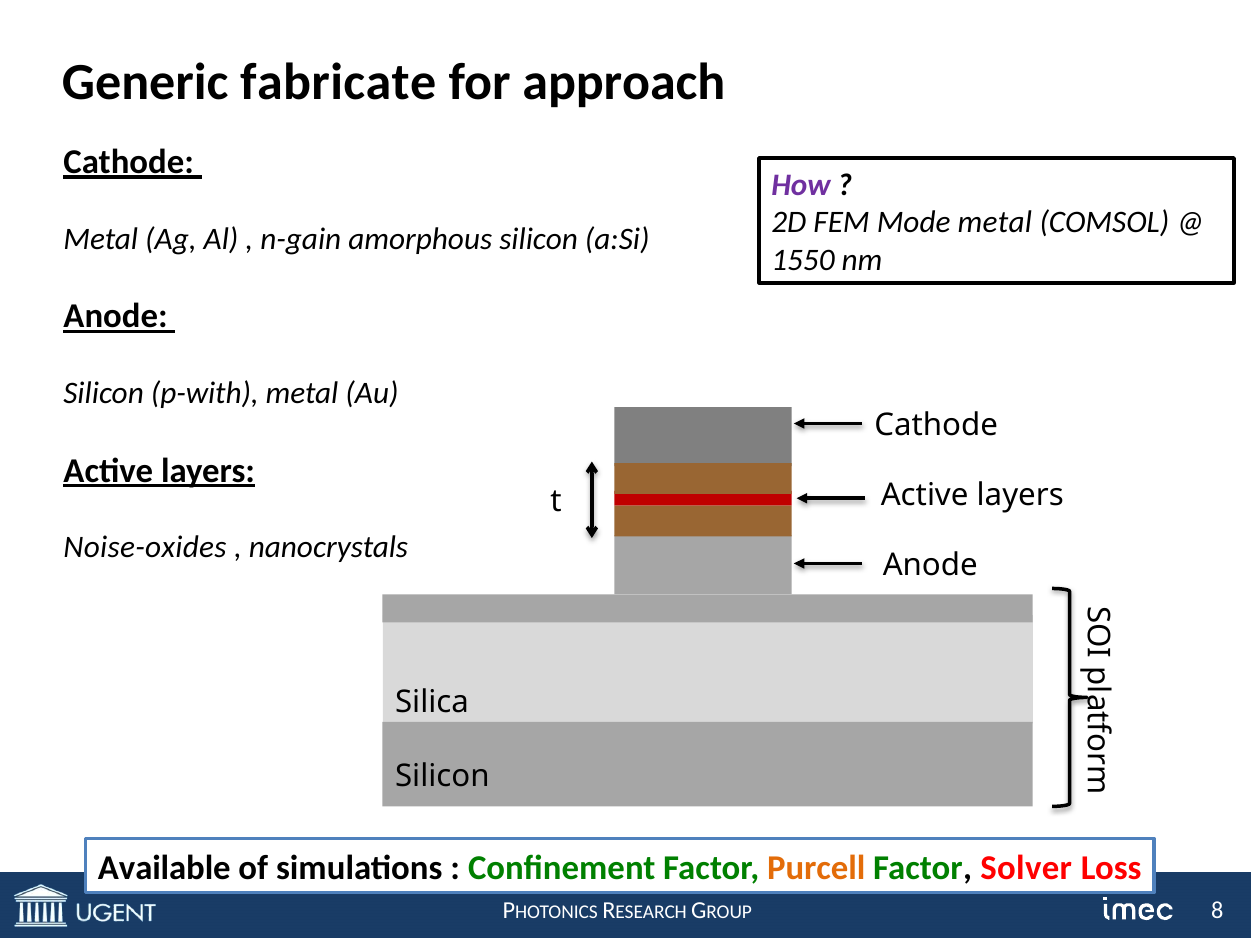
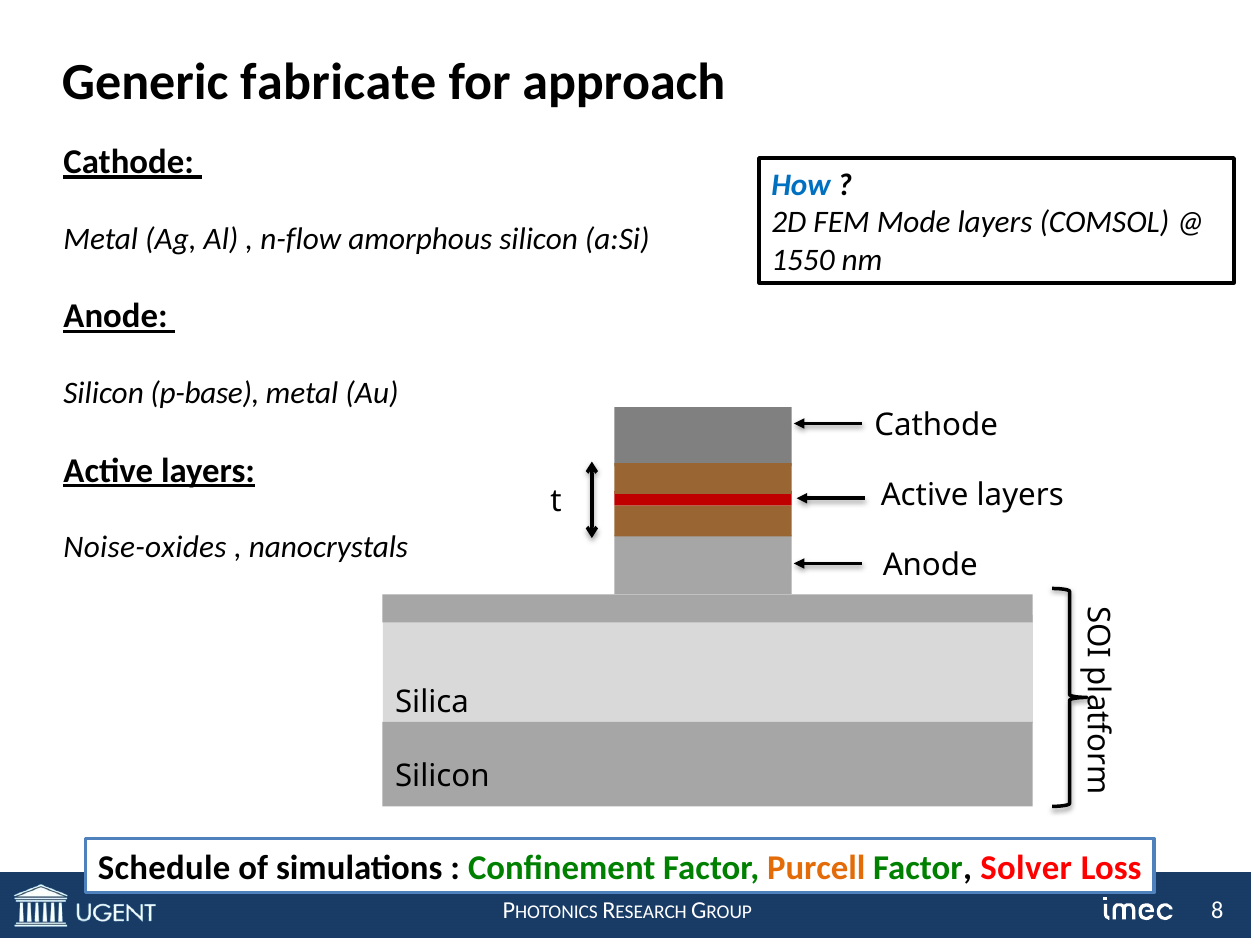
How colour: purple -> blue (801, 185)
Mode metal: metal -> layers (995, 223)
n-gain: n-gain -> n-flow (301, 239)
p-with: p-with -> p-base (205, 393)
Available: Available -> Schedule (164, 868)
